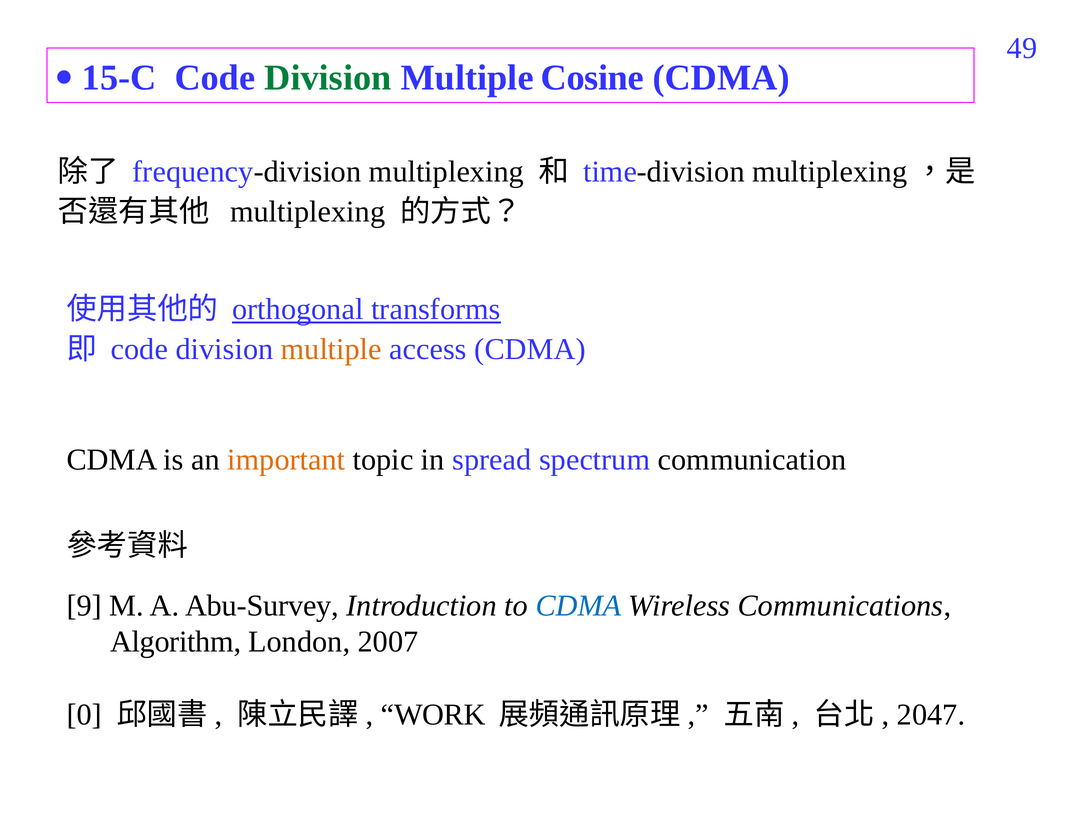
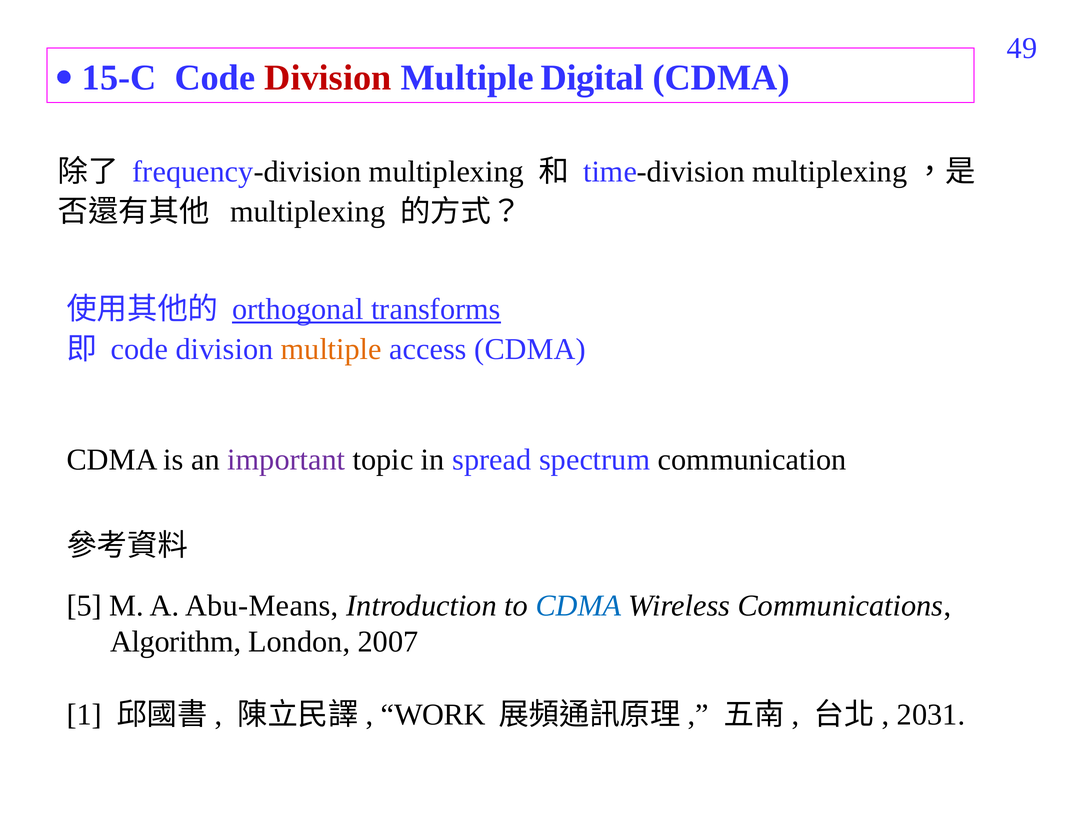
Division colour: green -> red (328, 78)
Cosine: Cosine -> Digital (592, 78)
important colour: orange -> purple (286, 460)
9: 9 -> 5 (84, 606)
Abu-Survey: Abu-Survey -> Abu-Means (262, 606)
0: 0 -> 1 (84, 715)
2047: 2047 -> 2031 (931, 715)
